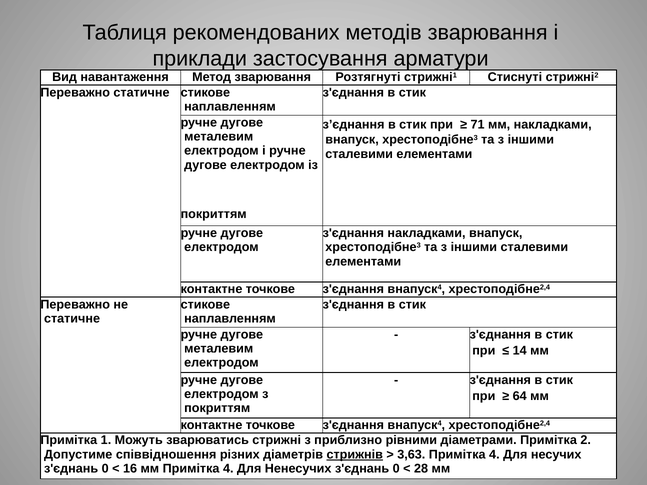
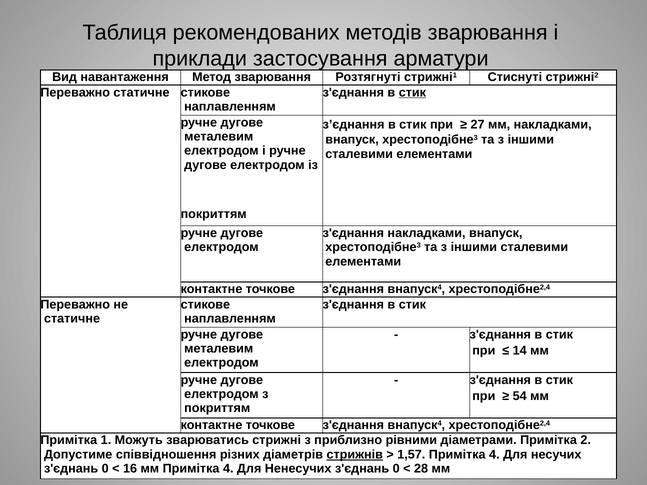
стик underline: none -> present (412, 92)
71: 71 -> 27 (478, 125)
64: 64 -> 54 (520, 396)
3,63: 3,63 -> 1,57 (411, 455)
